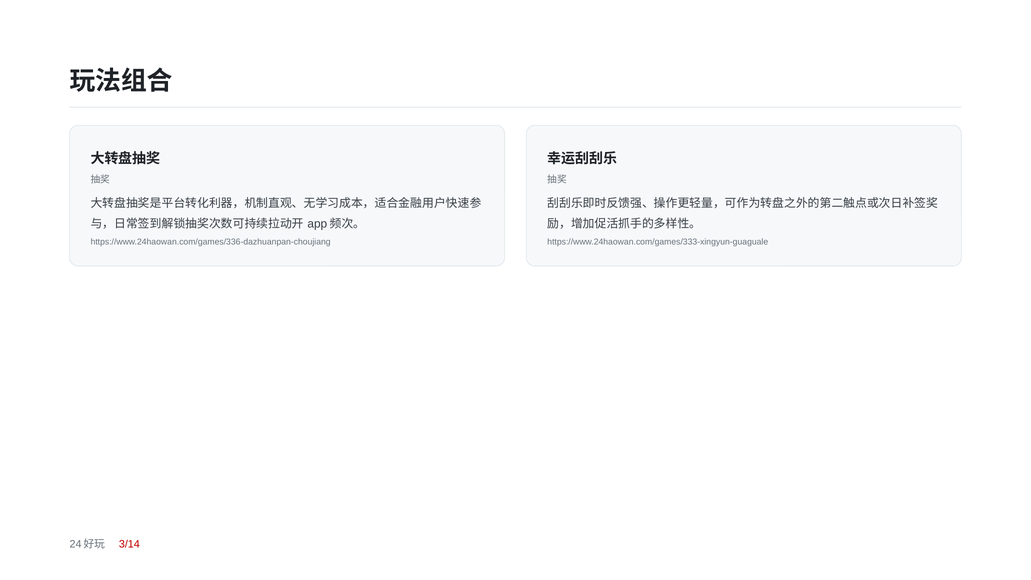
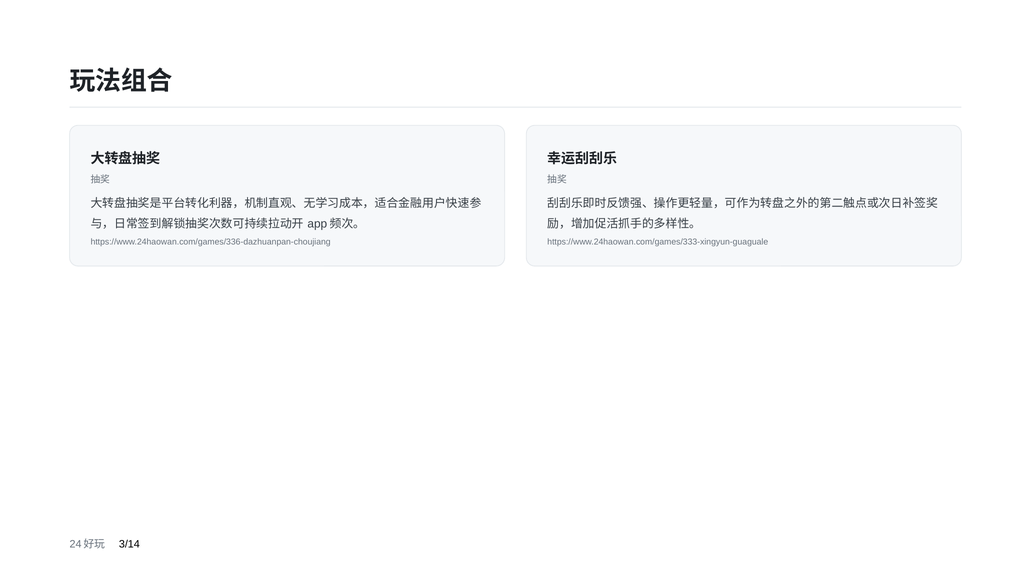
3/14 colour: red -> black (129, 544)
